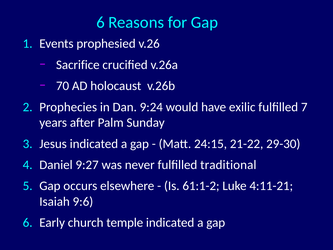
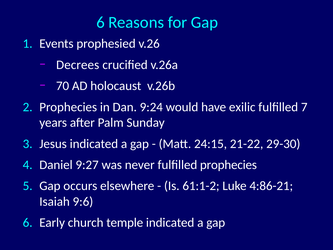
Sacrifice: Sacrifice -> Decrees (78, 65)
fulfilled traditional: traditional -> prophecies (228, 165)
4:11-21: 4:11-21 -> 4:86-21 (271, 186)
